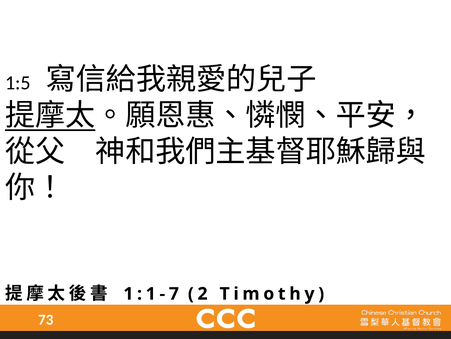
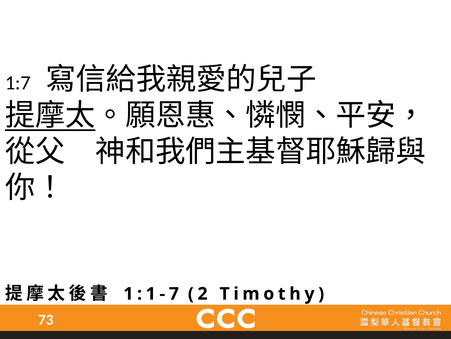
1:5: 1:5 -> 1:7 (18, 83)
